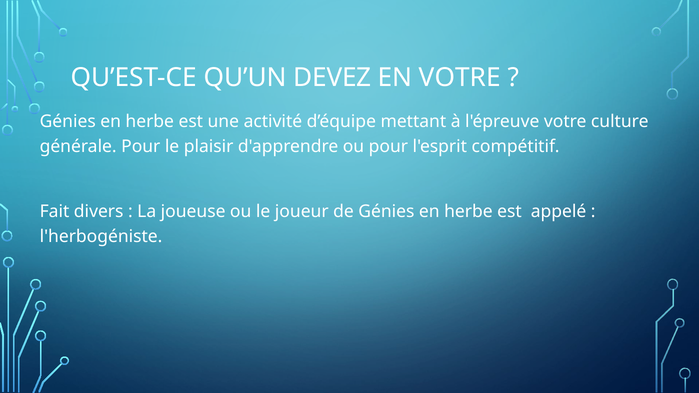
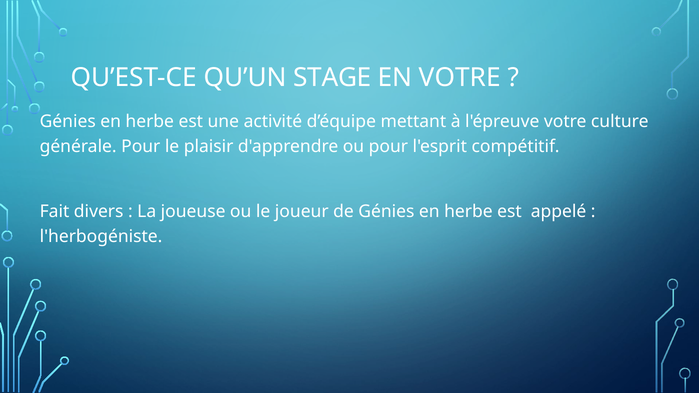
DEVEZ: DEVEZ -> STAGE (332, 78)
